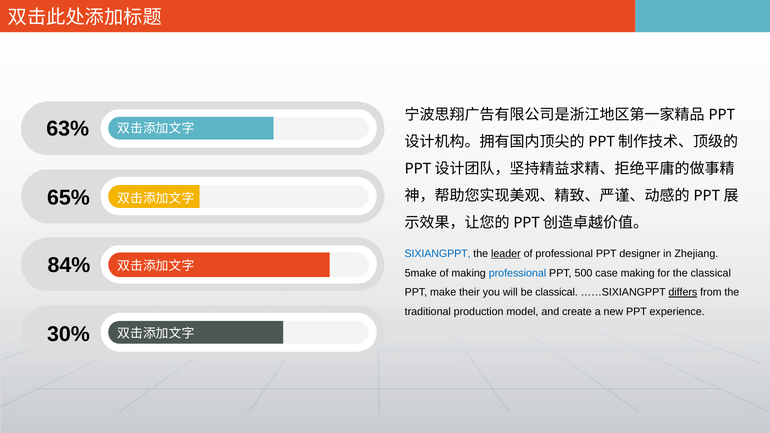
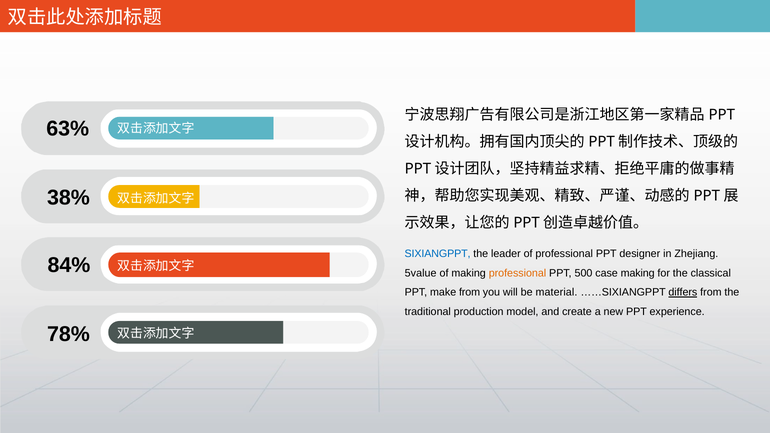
65%: 65% -> 38% (68, 198)
leader underline: present -> none (506, 254)
5make: 5make -> 5value (421, 273)
professional colour: blue -> orange (517, 273)
make their: their -> from (470, 292)
be classical: classical -> material (556, 292)
30%: 30% -> 78% (68, 334)
